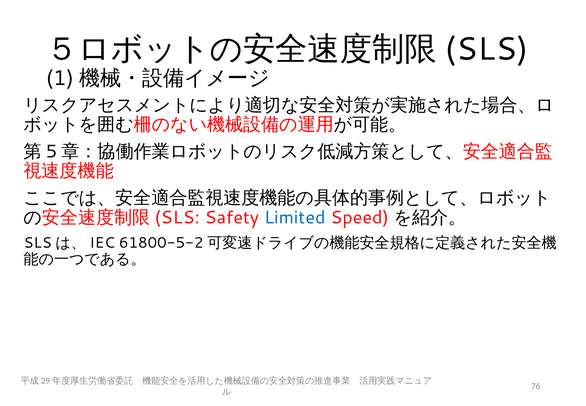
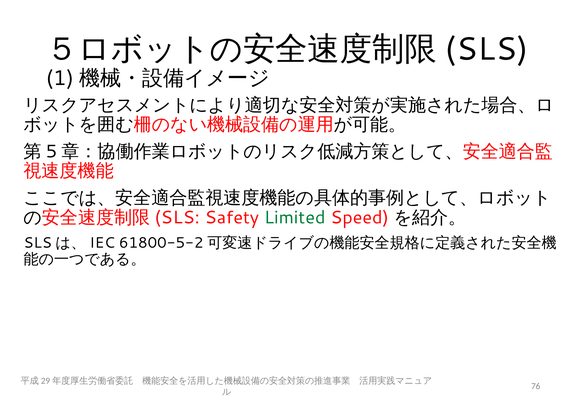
Limited colour: blue -> green (295, 217)
